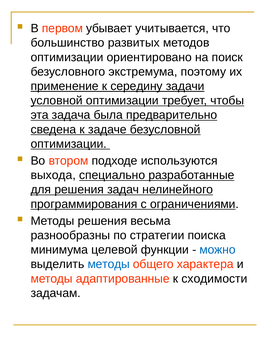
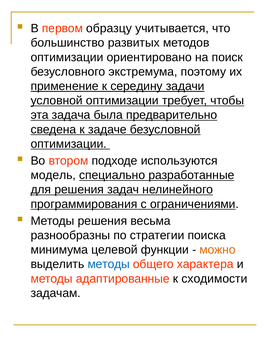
убывает: убывает -> образцу (109, 28)
выхода: выхода -> модель (53, 175)
можно colour: blue -> orange (218, 249)
